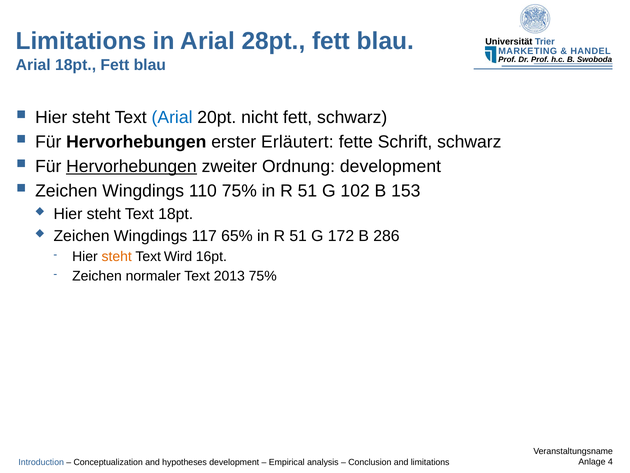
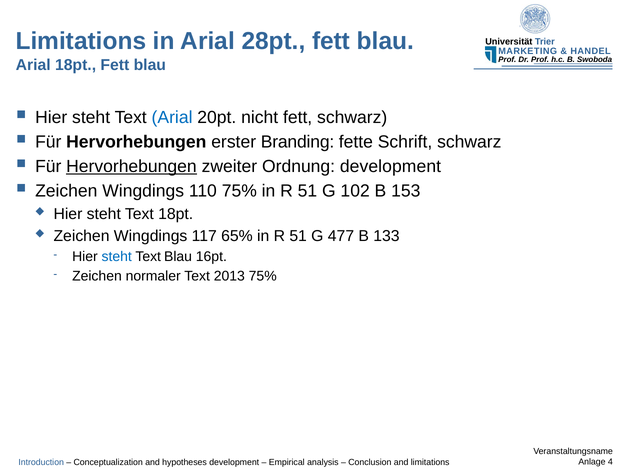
Erläutert: Erläutert -> Branding (298, 142)
172: 172 -> 477 (341, 236)
286: 286 -> 133 (386, 236)
steht colour: orange -> blue (117, 256)
Text Wird: Wird -> Blau (178, 256)
